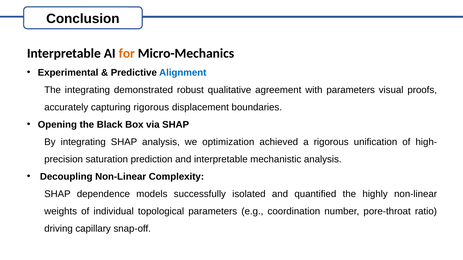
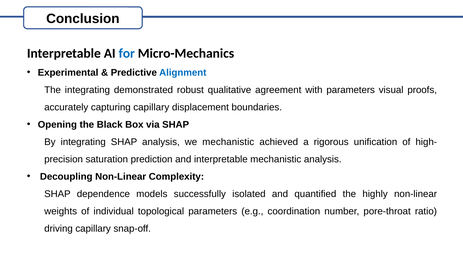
for colour: orange -> blue (127, 53)
capturing rigorous: rigorous -> capillary (151, 108)
we optimization: optimization -> mechanistic (228, 142)
